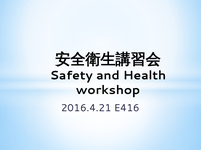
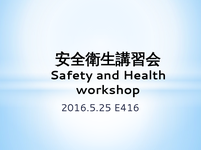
2016.4.21: 2016.4.21 -> 2016.5.25 (86, 108)
